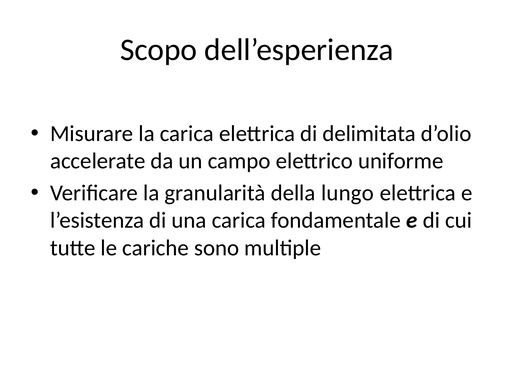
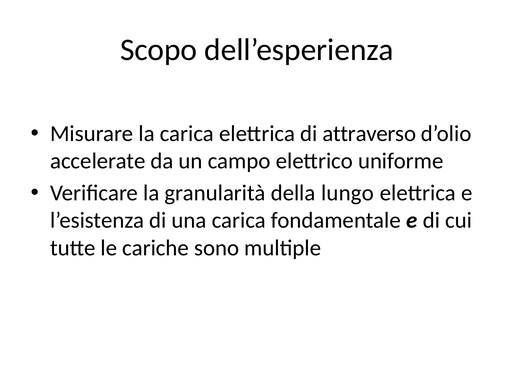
delimitata: delimitata -> attraverso (369, 134)
